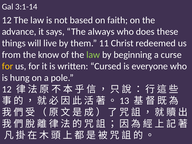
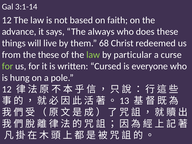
11: 11 -> 68 (104, 43)
the know: know -> these (49, 55)
beginning: beginning -> particular (133, 55)
for colour: yellow -> light green (7, 66)
